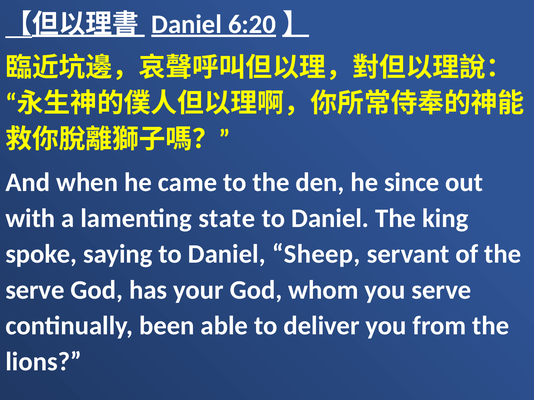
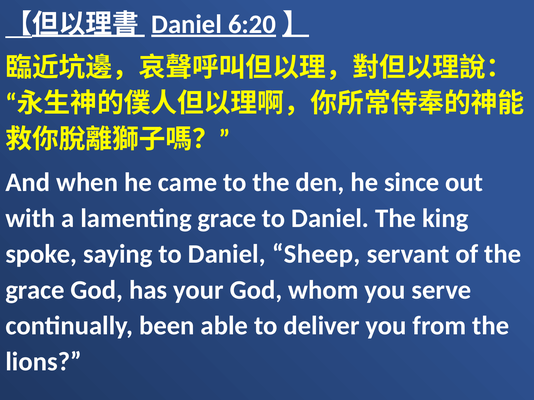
lamenting state: state -> grace (227, 219)
serve: serve -> grace (35, 290)
